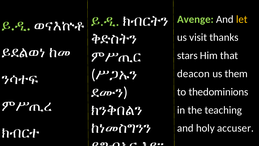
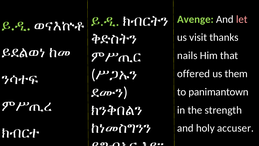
let colour: yellow -> pink (242, 19)
stars: stars -> nails (187, 55)
deacon: deacon -> offered (194, 74)
thedominions: thedominions -> panimantown (219, 92)
teaching: teaching -> strength (223, 110)
